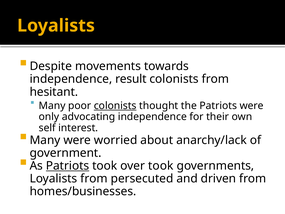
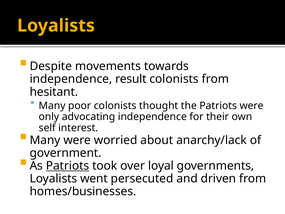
colonists underline: present -> none (115, 106)
over took: took -> loyal (161, 166)
Loyalists from: from -> went (94, 178)
